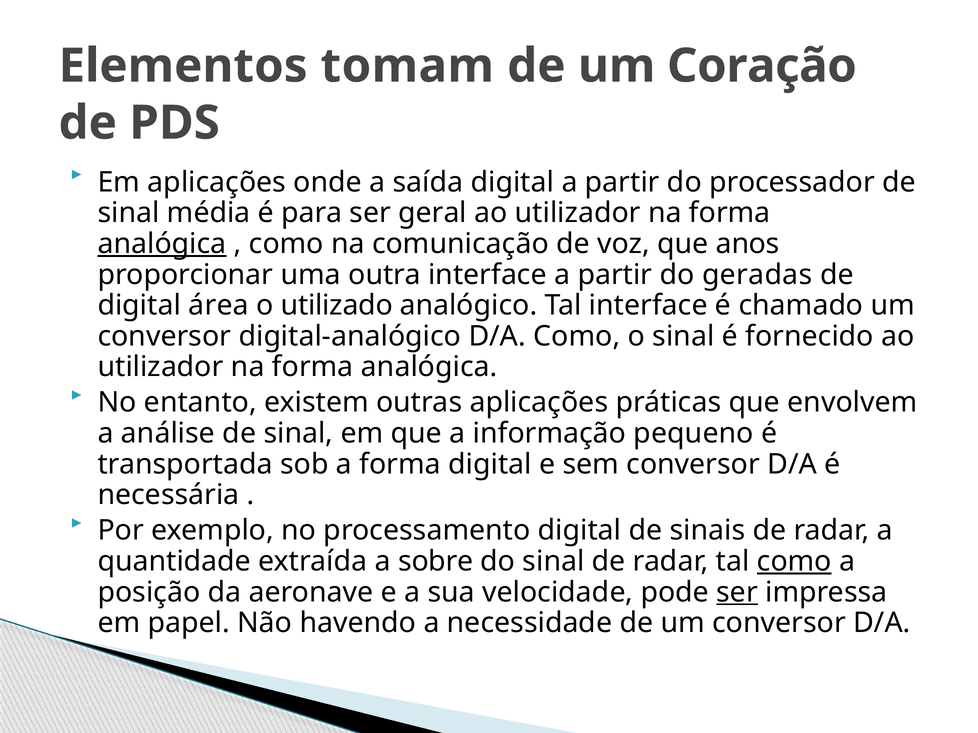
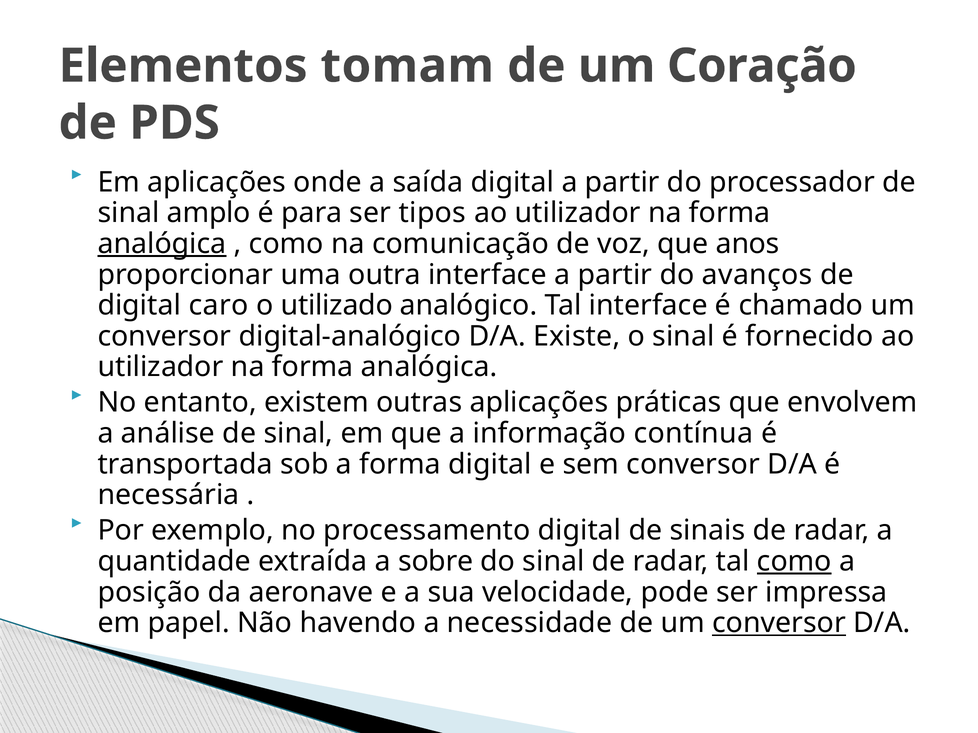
média: média -> amplo (209, 213)
geral: geral -> tipos (432, 213)
geradas: geradas -> avanços (757, 275)
área: área -> caro (219, 306)
D/A Como: Como -> Existe (577, 336)
pequeno: pequeno -> contínua (693, 434)
ser underline: present -> none (737, 593)
conversor underline: none -> present (779, 623)
